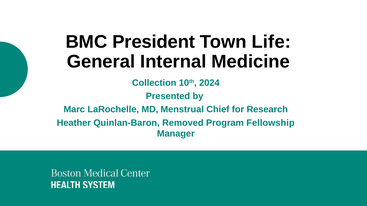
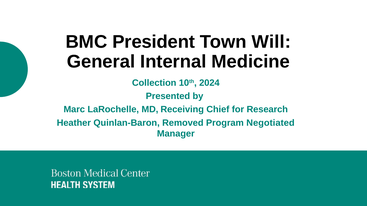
Life: Life -> Will (271, 42)
Menstrual: Menstrual -> Receiving (182, 110)
Fellowship: Fellowship -> Negotiated (270, 123)
